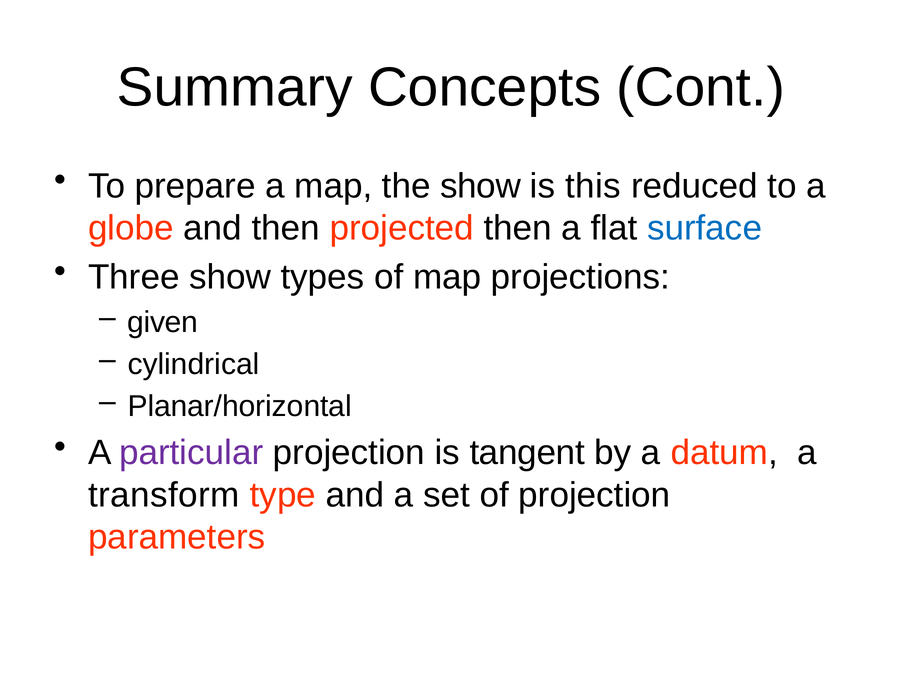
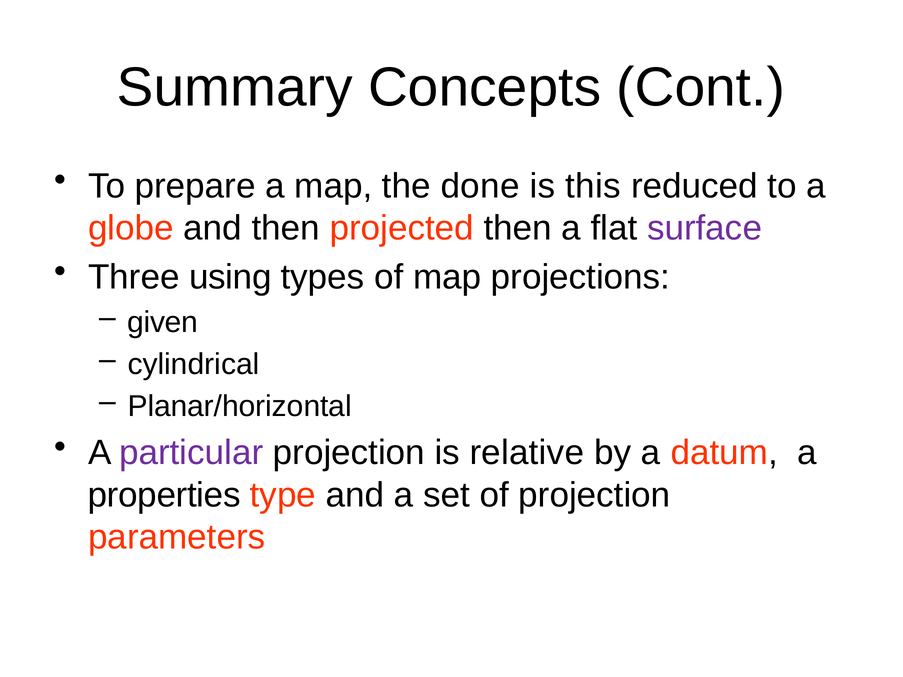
the show: show -> done (480, 186)
surface colour: blue -> purple (705, 228)
Three show: show -> using (230, 277)
tangent: tangent -> relative (527, 453)
transform: transform -> properties (164, 495)
